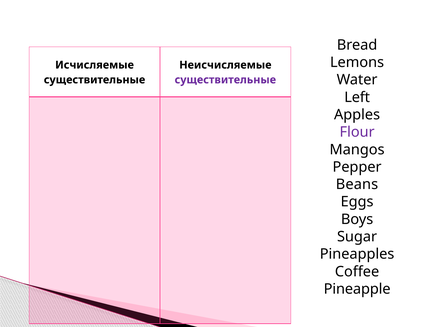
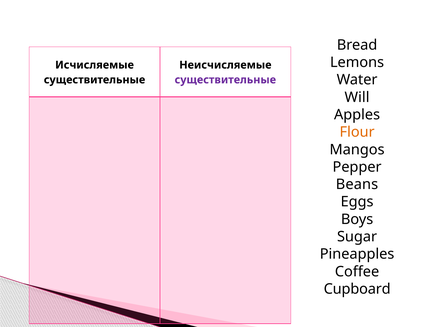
Left: Left -> Will (357, 97)
Flour colour: purple -> orange (357, 132)
Pineapple: Pineapple -> Cupboard (357, 289)
